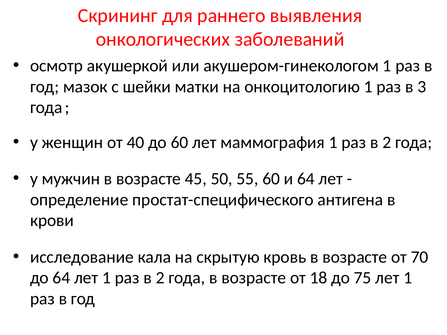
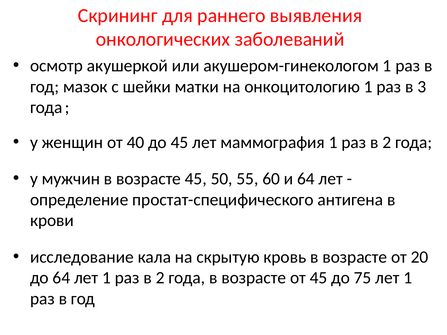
до 60: 60 -> 45 (180, 142)
70: 70 -> 20 (420, 257)
от 18: 18 -> 45 (319, 278)
